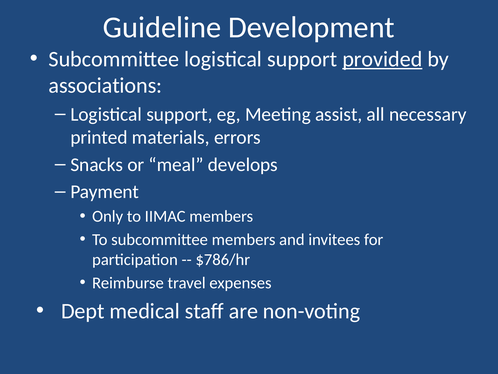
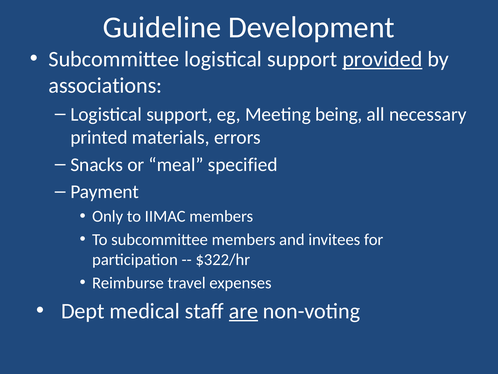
assist: assist -> being (339, 114)
develops: develops -> specified (243, 164)
$786/hr: $786/hr -> $322/hr (223, 259)
are underline: none -> present (243, 311)
